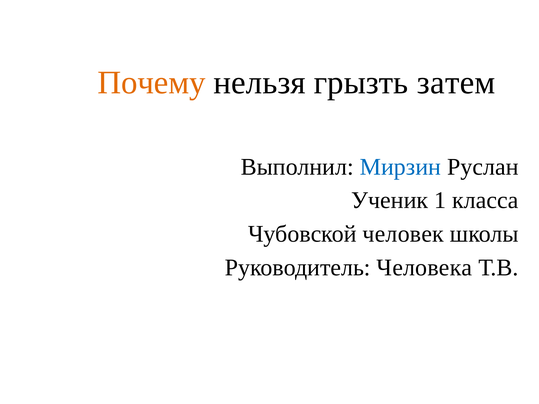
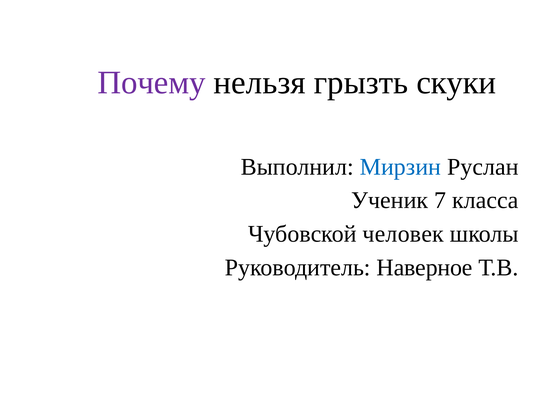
Почему colour: orange -> purple (152, 83)
затем: затем -> скуки (456, 83)
1: 1 -> 7 (440, 201)
Человека: Человека -> Наверное (425, 268)
